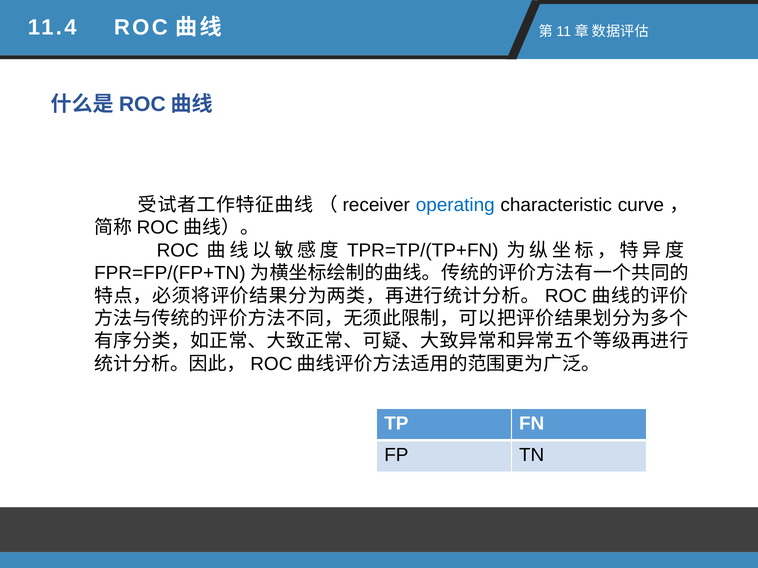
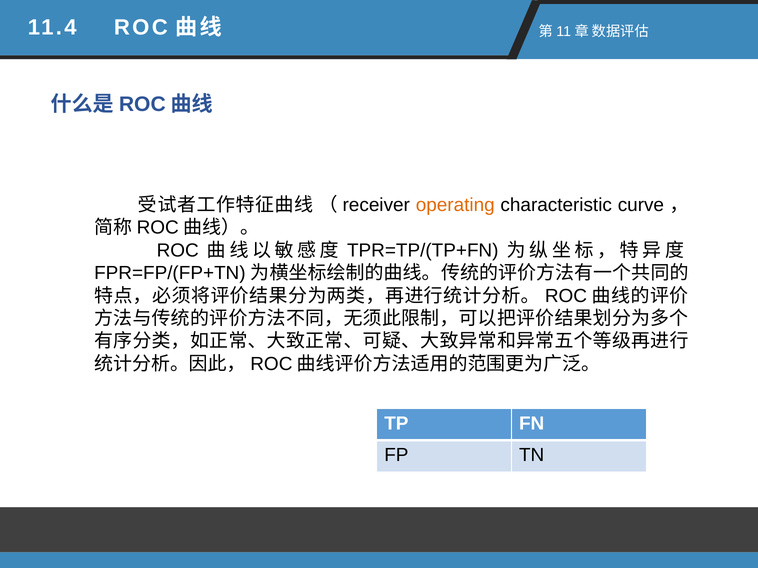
operating colour: blue -> orange (455, 205)
